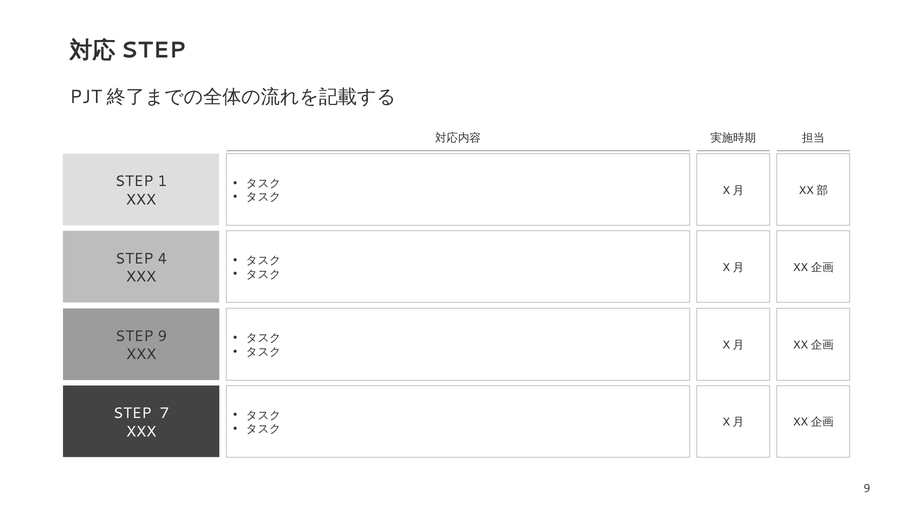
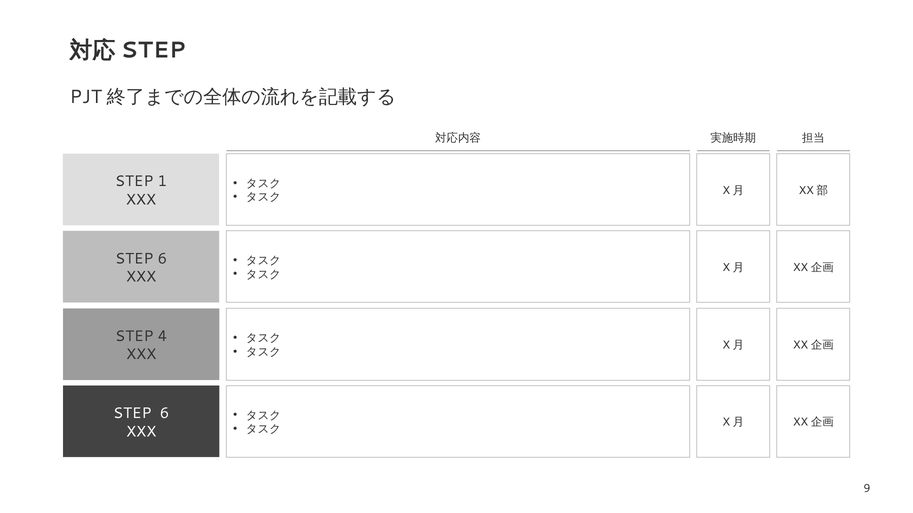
4: 4 -> 6 (162, 259)
STEP 9: 9 -> 4 (162, 337)
7: 7 -> 6 (164, 414)
